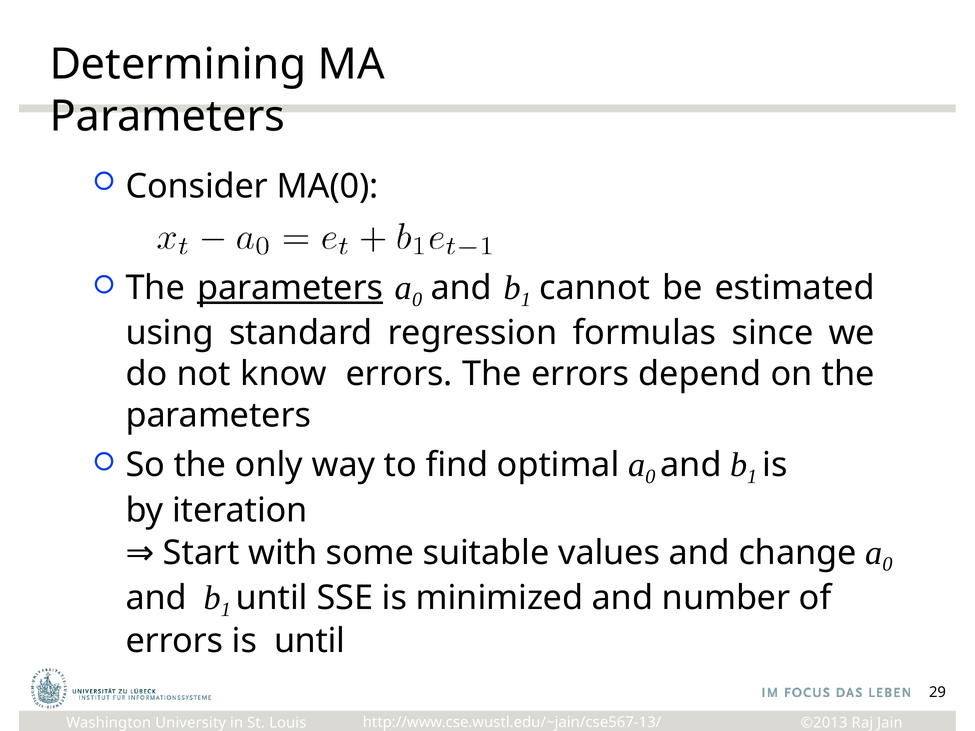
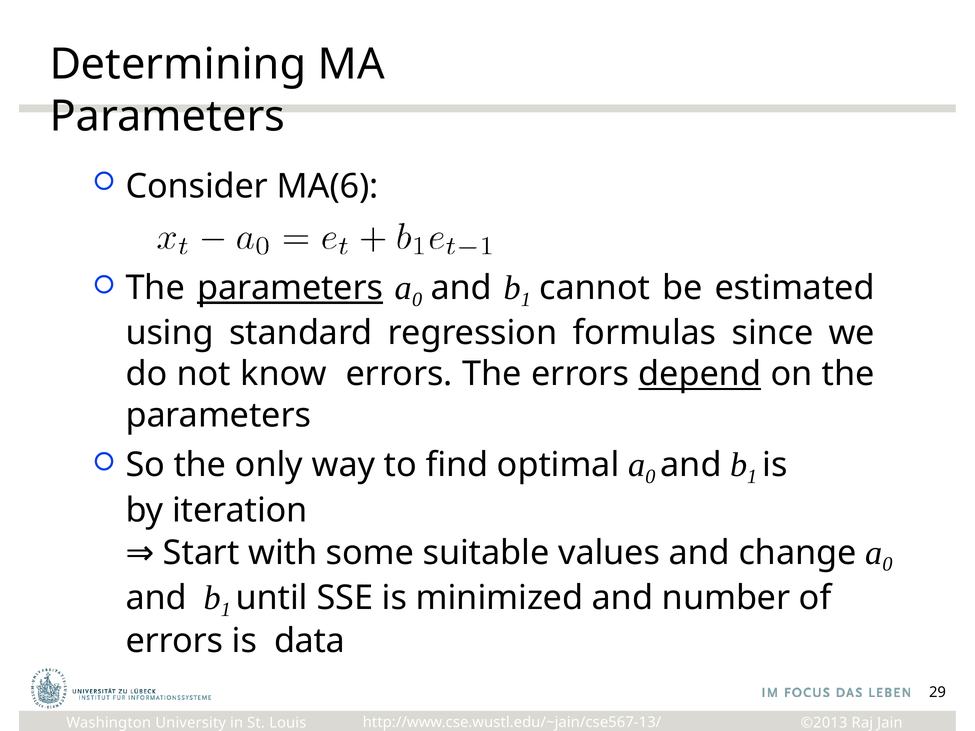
MA(0: MA(0 -> MA(6 (328, 186)
depend underline: none -> present (700, 374)
is until: until -> data (310, 641)
